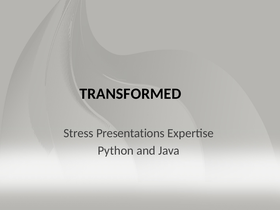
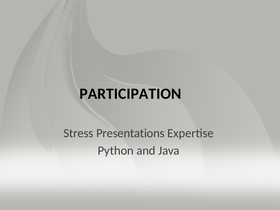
TRANSFORMED: TRANSFORMED -> PARTICIPATION (130, 94)
